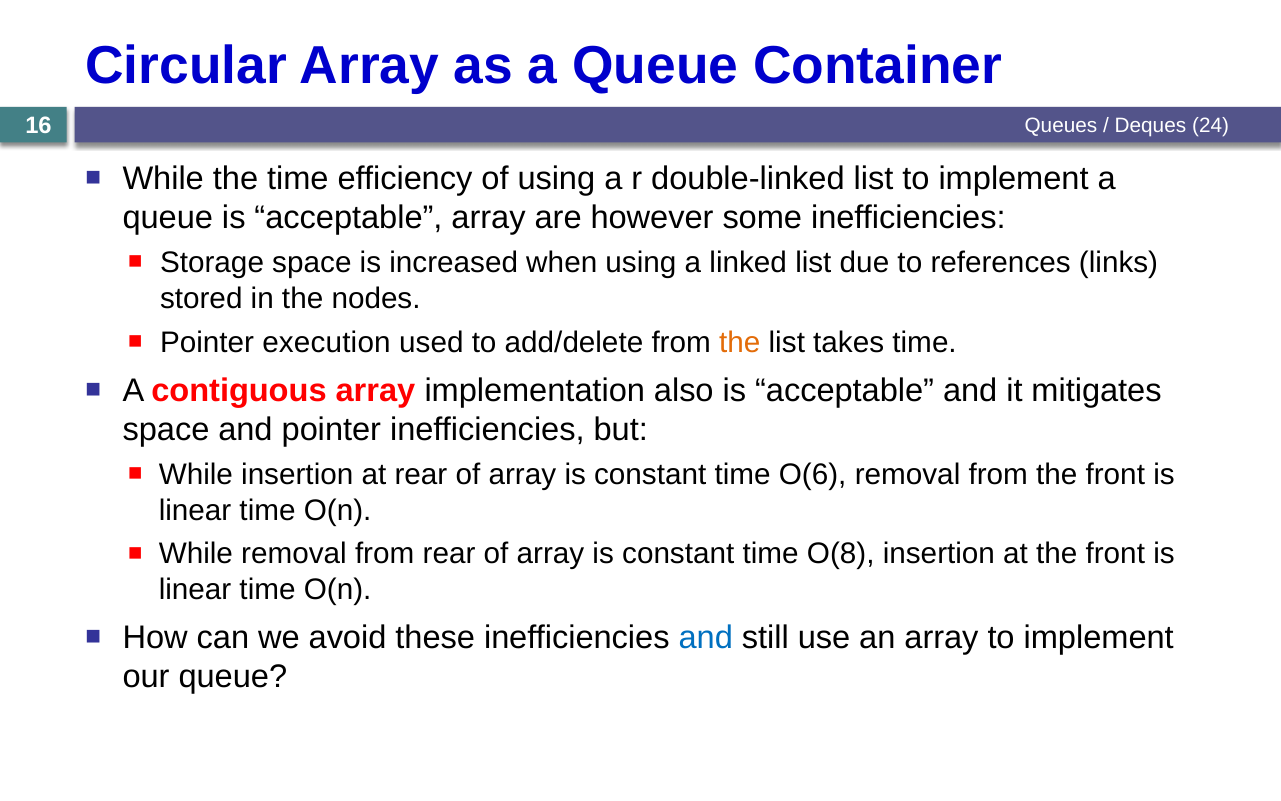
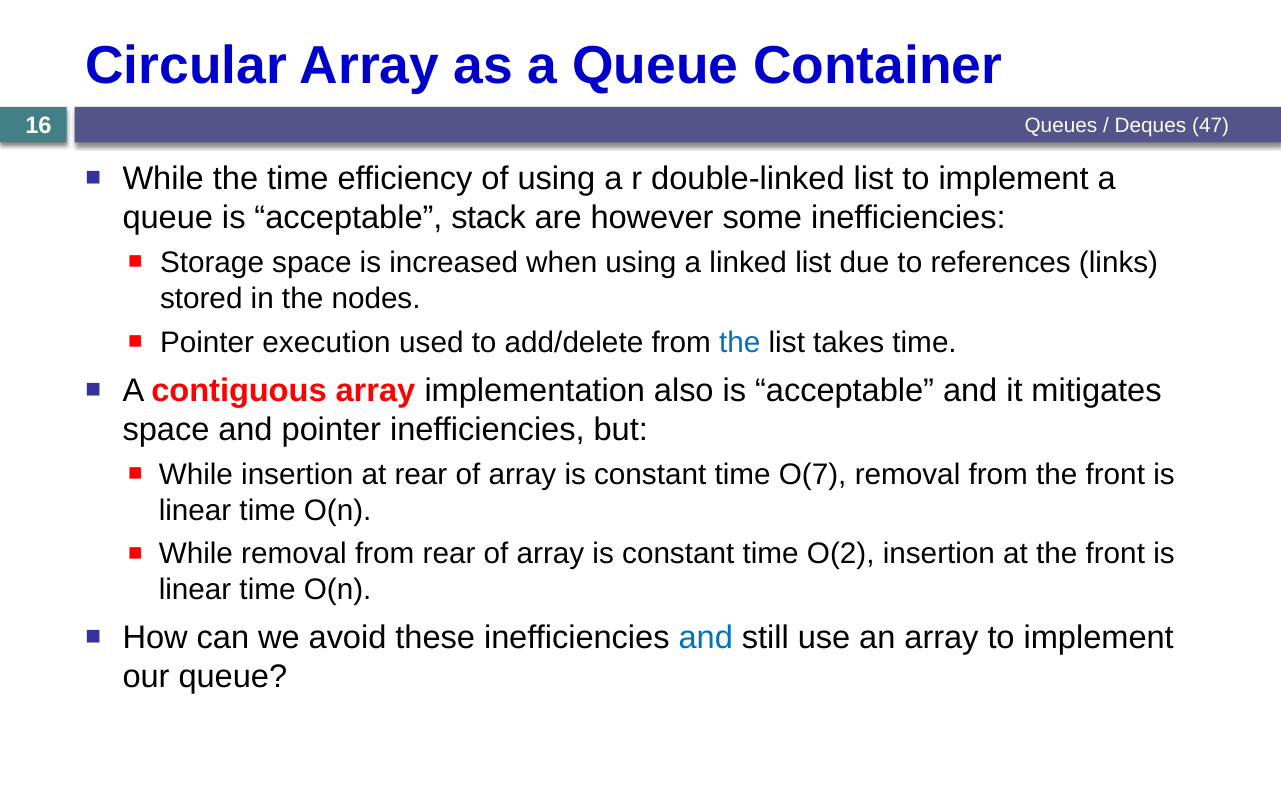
24: 24 -> 47 (1211, 126)
acceptable array: array -> stack (489, 218)
the colour: orange -> blue (740, 342)
O(6: O(6 -> O(7 (813, 475)
O(8: O(8 -> O(2 (841, 554)
